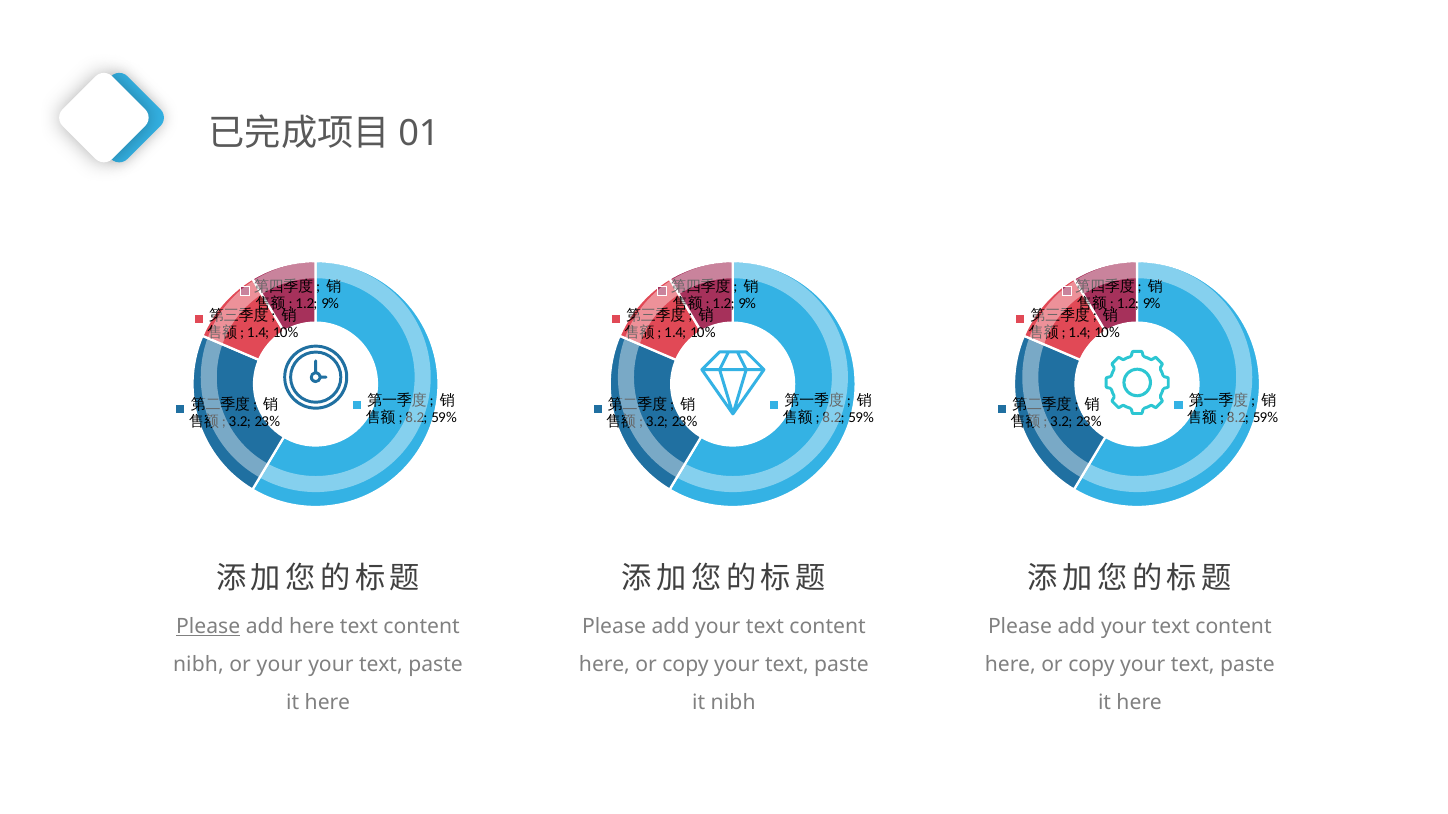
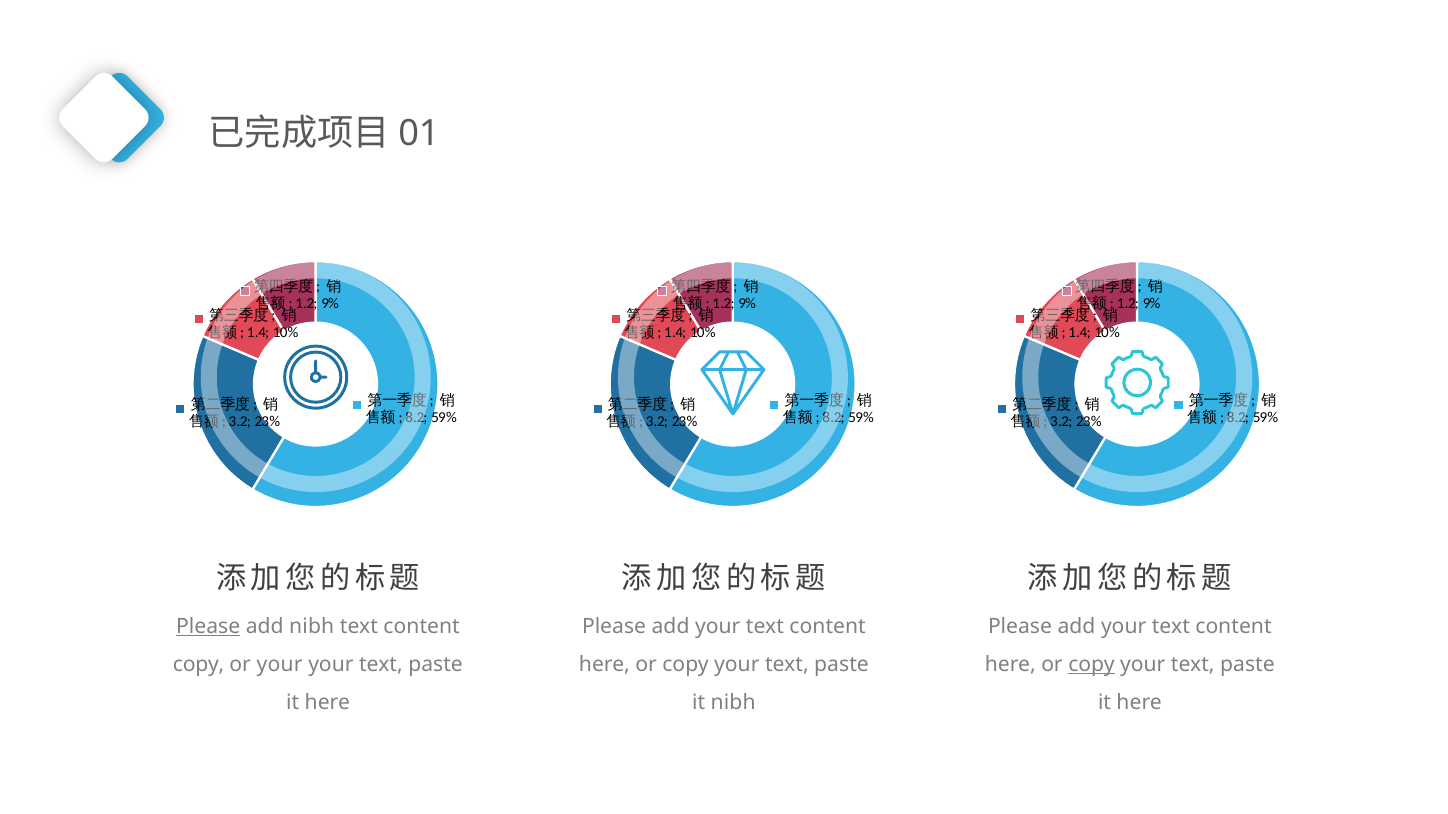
add here: here -> nibh (312, 627)
nibh: nibh -> copy (199, 665)
copy underline: none -> present (1091, 665)
